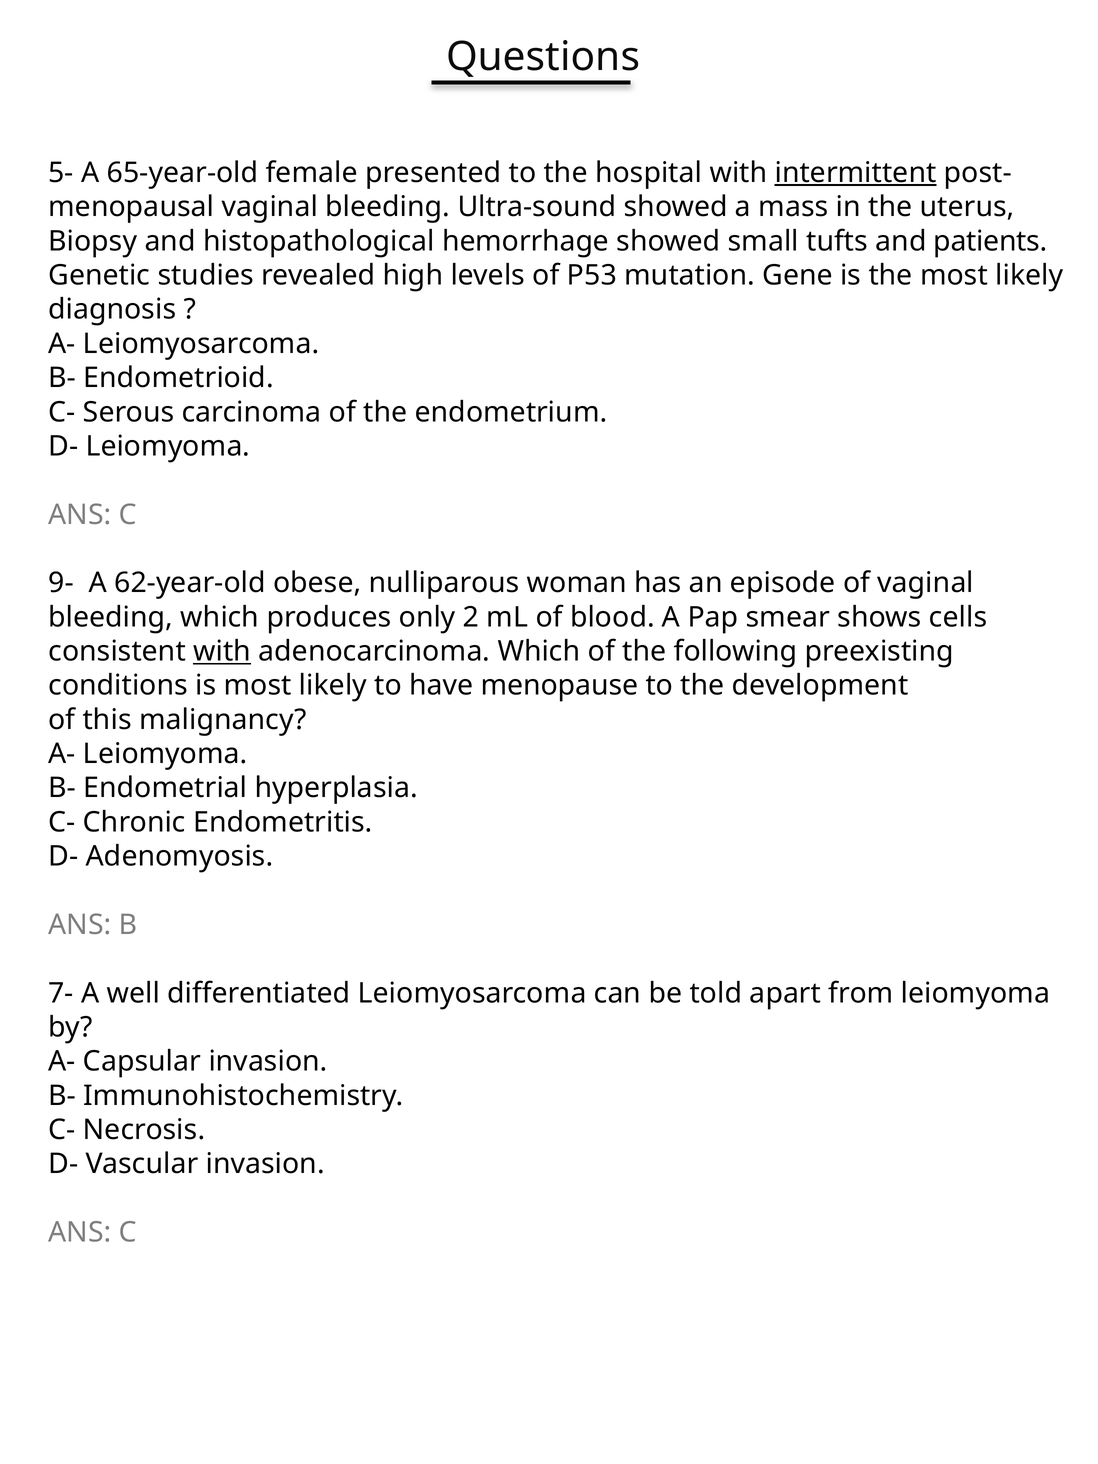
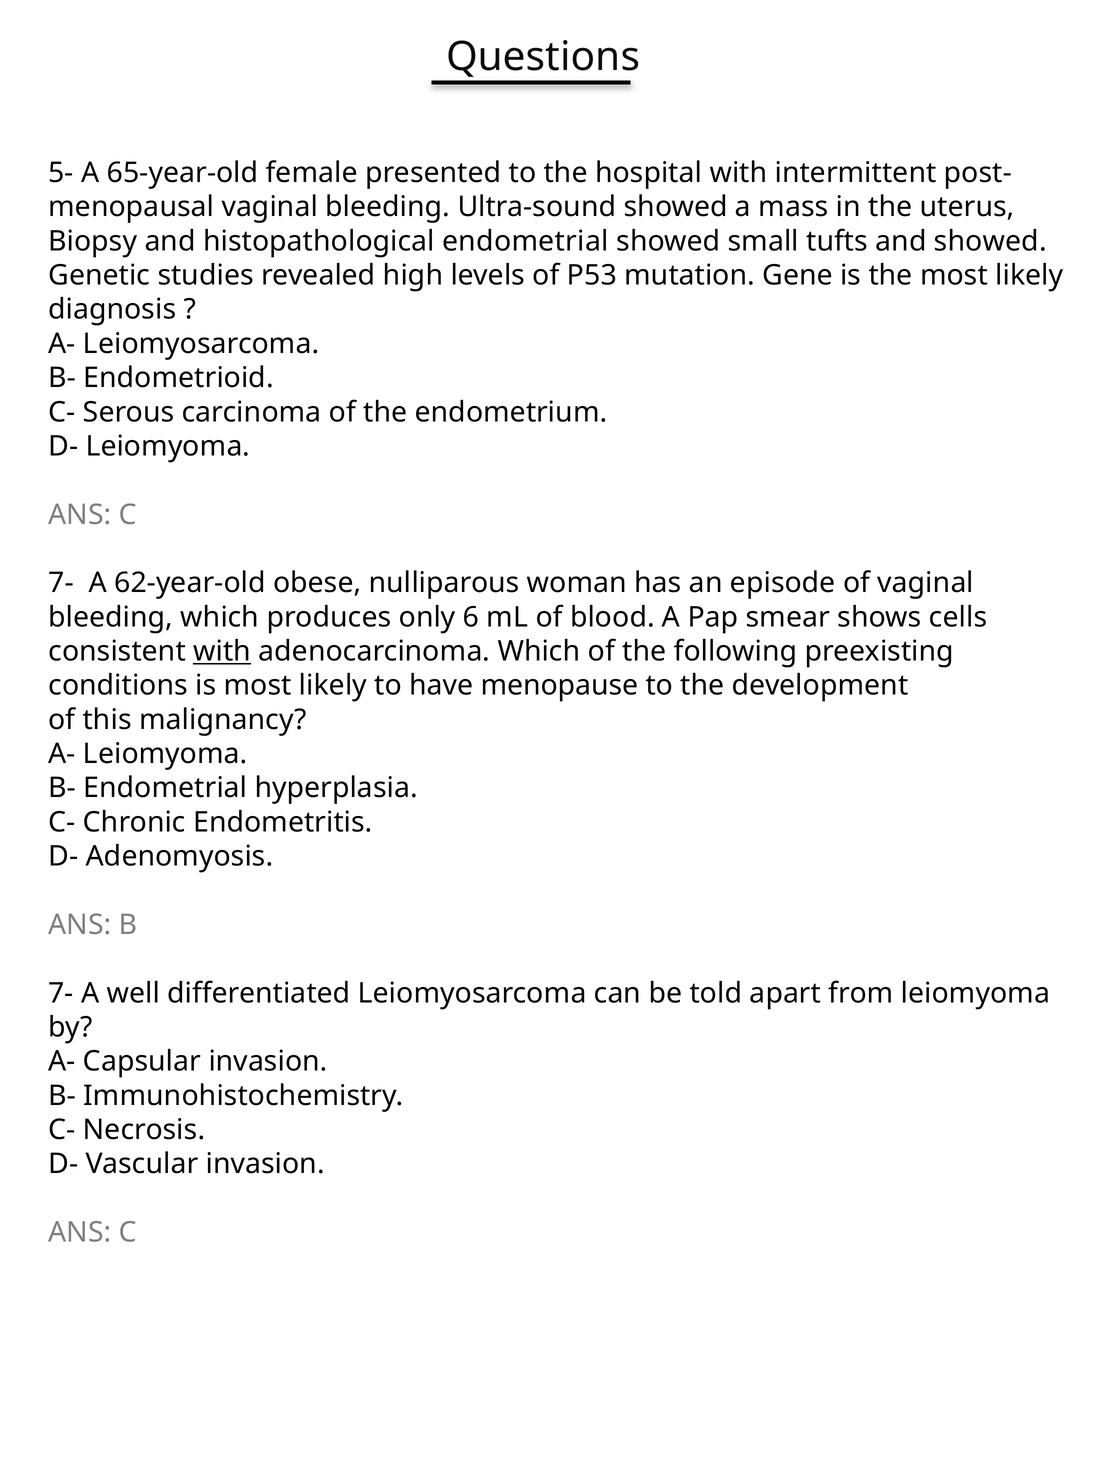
intermittent underline: present -> none (856, 173)
histopathological hemorrhage: hemorrhage -> endometrial (525, 241)
and patients: patients -> showed (990, 241)
9-: 9- -> 7- (61, 583)
2: 2 -> 6 (471, 617)
